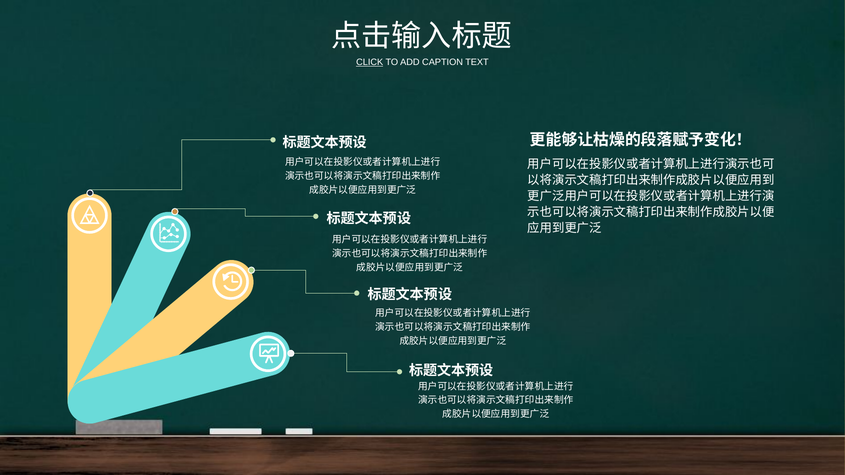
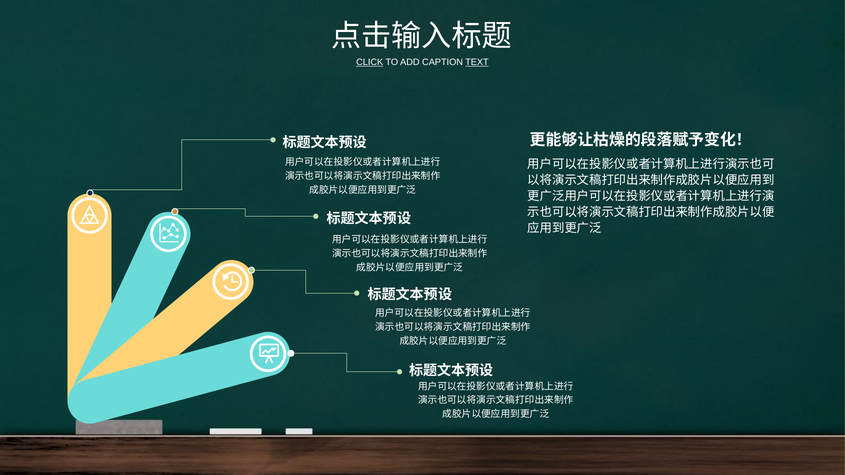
TEXT underline: none -> present (477, 62)
